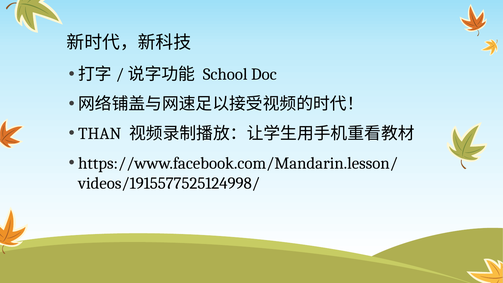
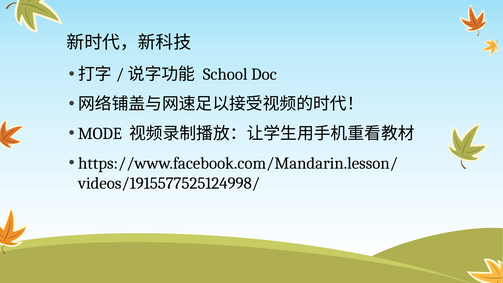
THAN: THAN -> MODE (100, 134)
